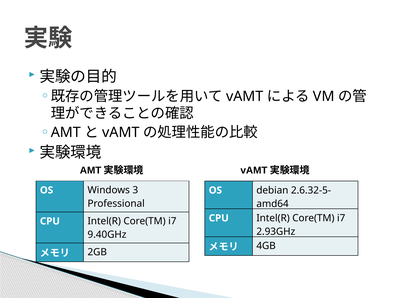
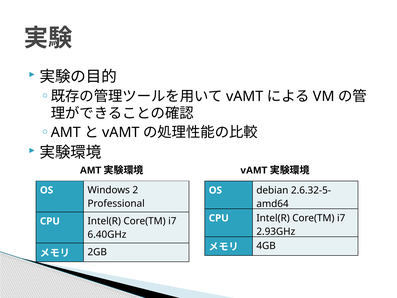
3: 3 -> 2 (135, 190)
9.40GHz: 9.40GHz -> 6.40GHz (107, 235)
